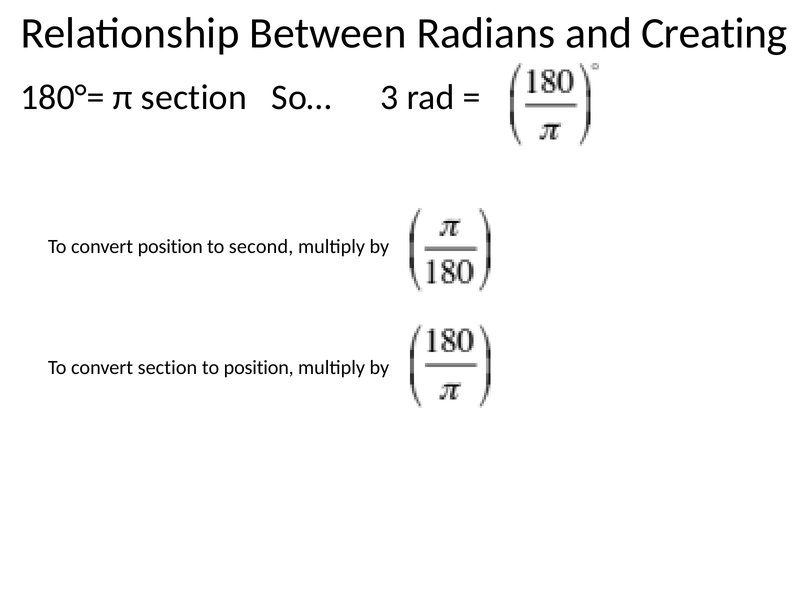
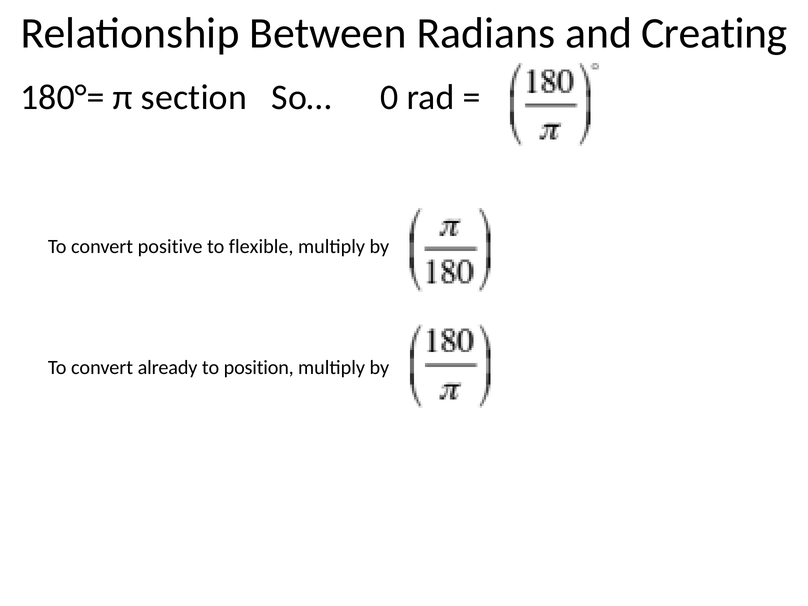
3: 3 -> 0 (390, 97)
convert position: position -> positive (170, 246)
second: second -> flexible (261, 246)
convert section: section -> already (168, 368)
